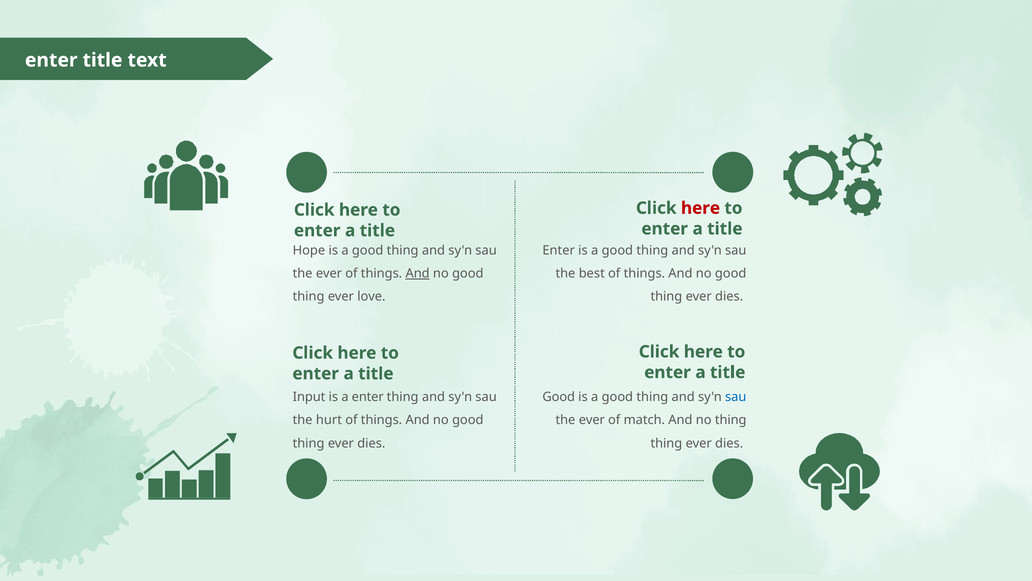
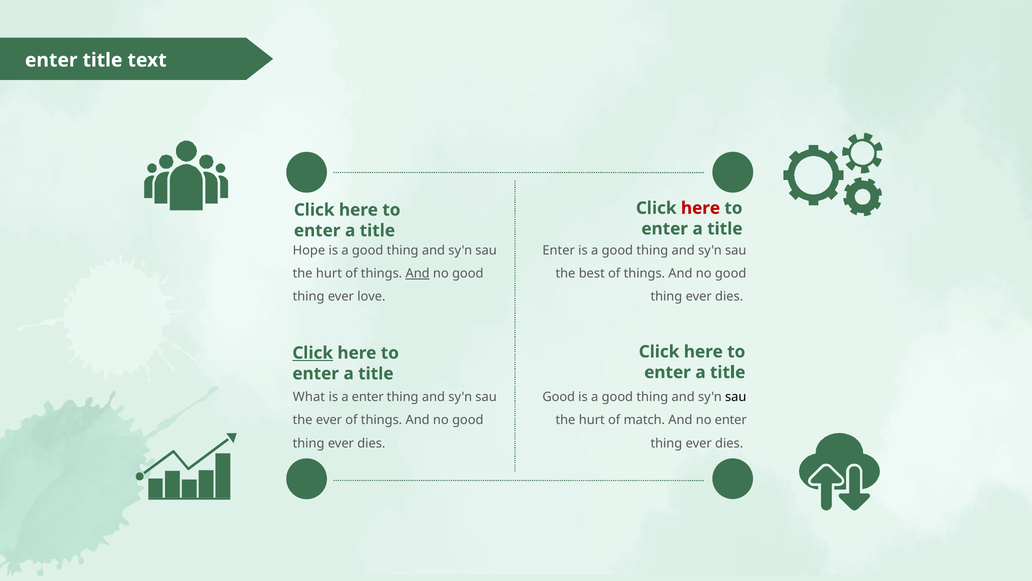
ever: ever -> hurt (329, 273)
Click underline: none -> present (313, 353)
Input: Input -> What (309, 397)
sau colour: blue -> black (736, 397)
the hurt: hurt -> ever (329, 420)
ever: ever -> hurt (592, 420)
no thing: thing -> enter (731, 420)
